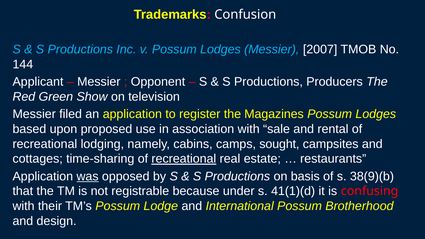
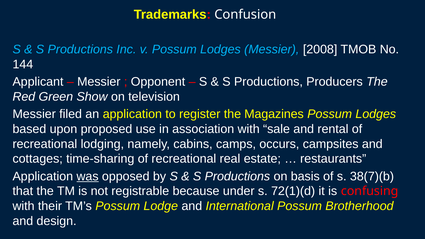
2007: 2007 -> 2008 (320, 50)
sought: sought -> occurs (279, 144)
recreational underline: present -> none (184, 159)
38(9)(b: 38(9)(b -> 38(7)(b (372, 176)
41(1)(d: 41(1)(d -> 72(1)(d (293, 191)
